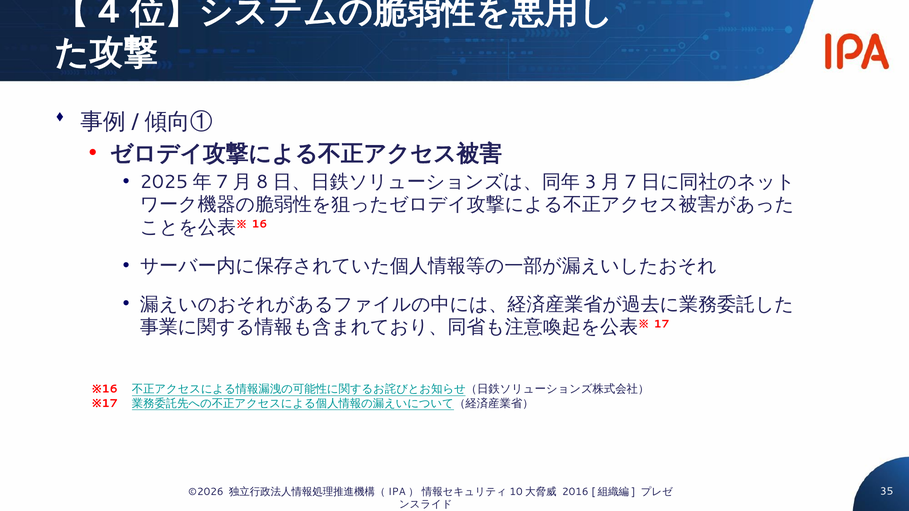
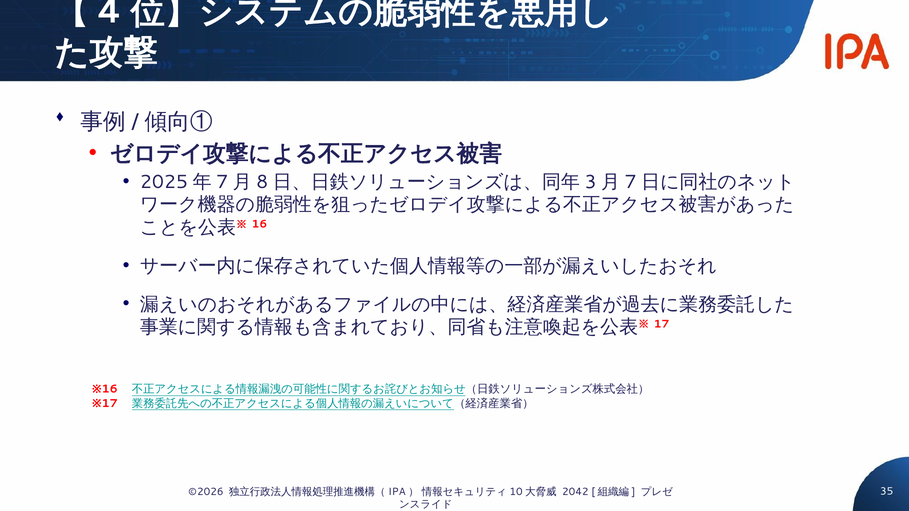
2016: 2016 -> 2042 (575, 492)
